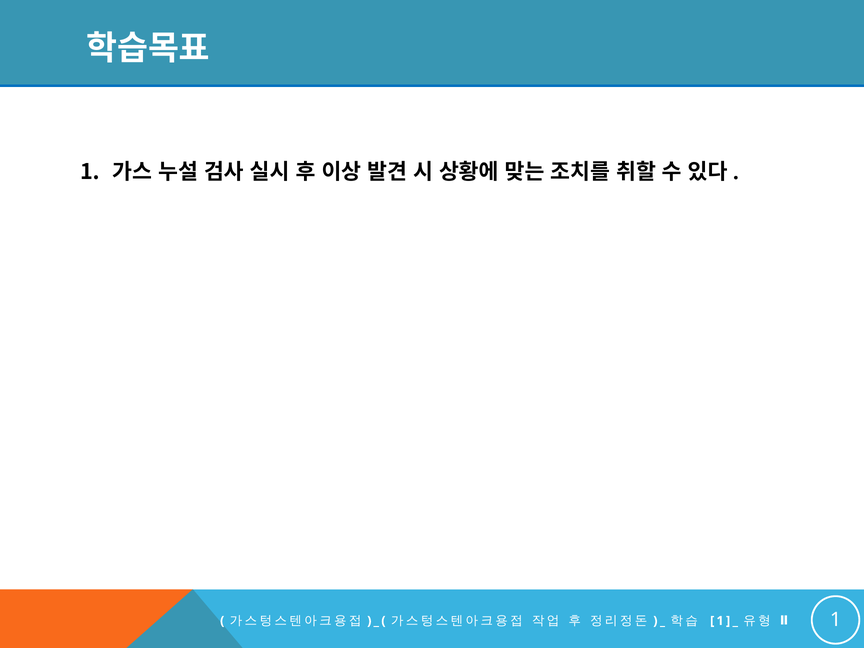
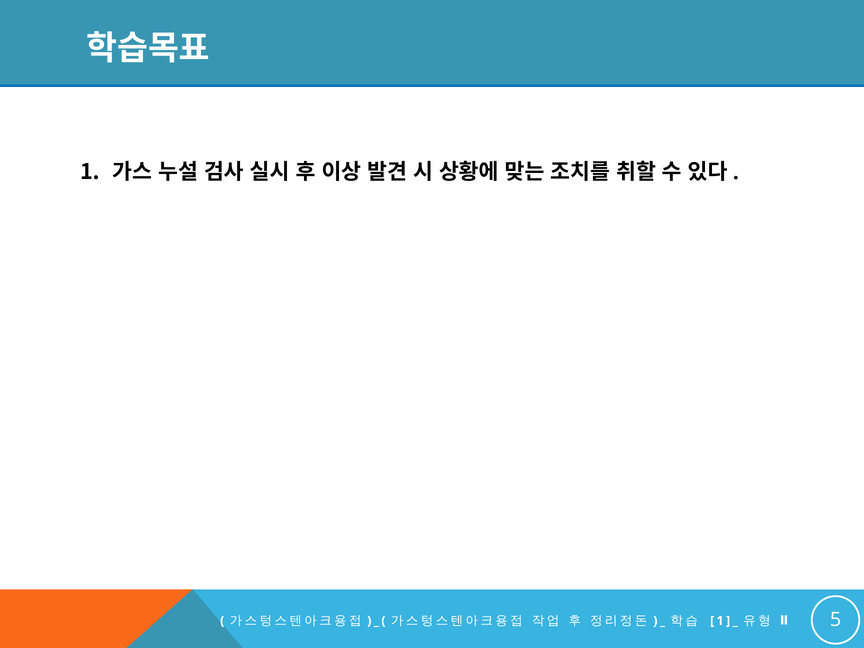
1: 1 -> 5 (836, 620)
